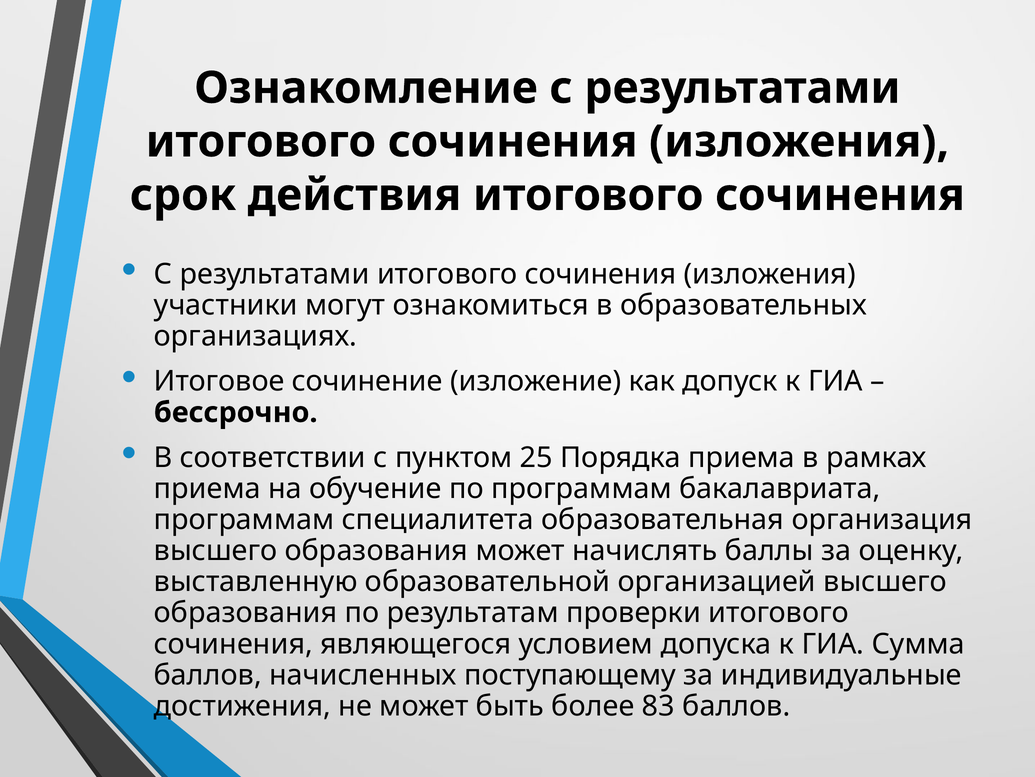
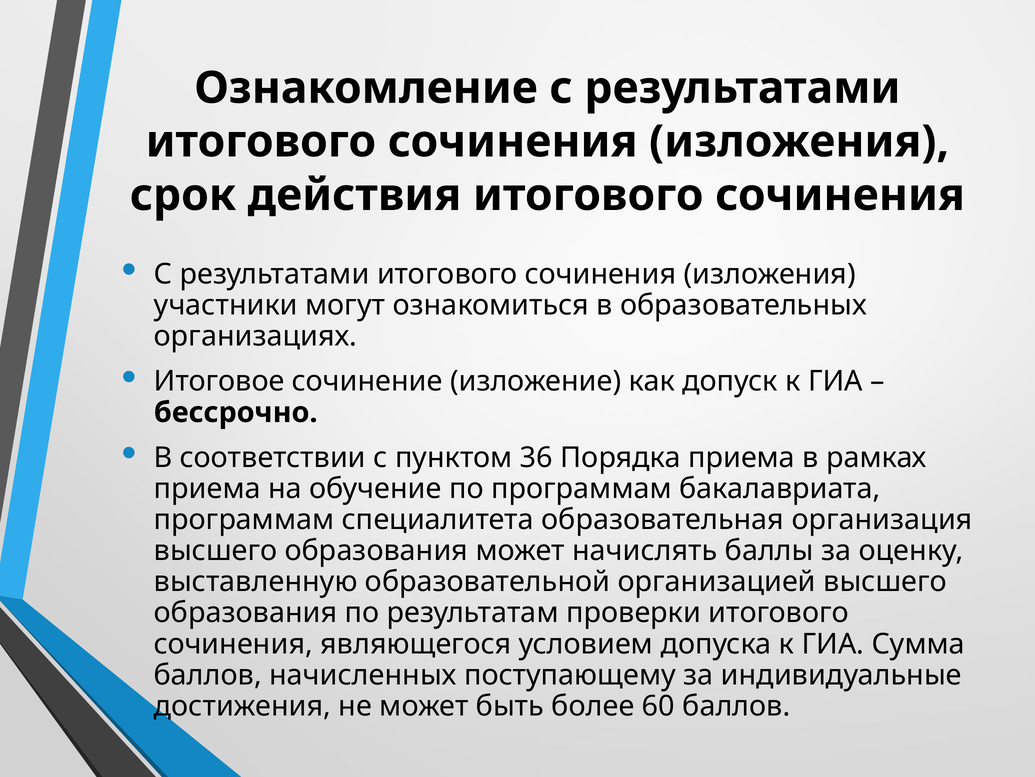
25: 25 -> 36 (536, 457)
83: 83 -> 60 (658, 706)
